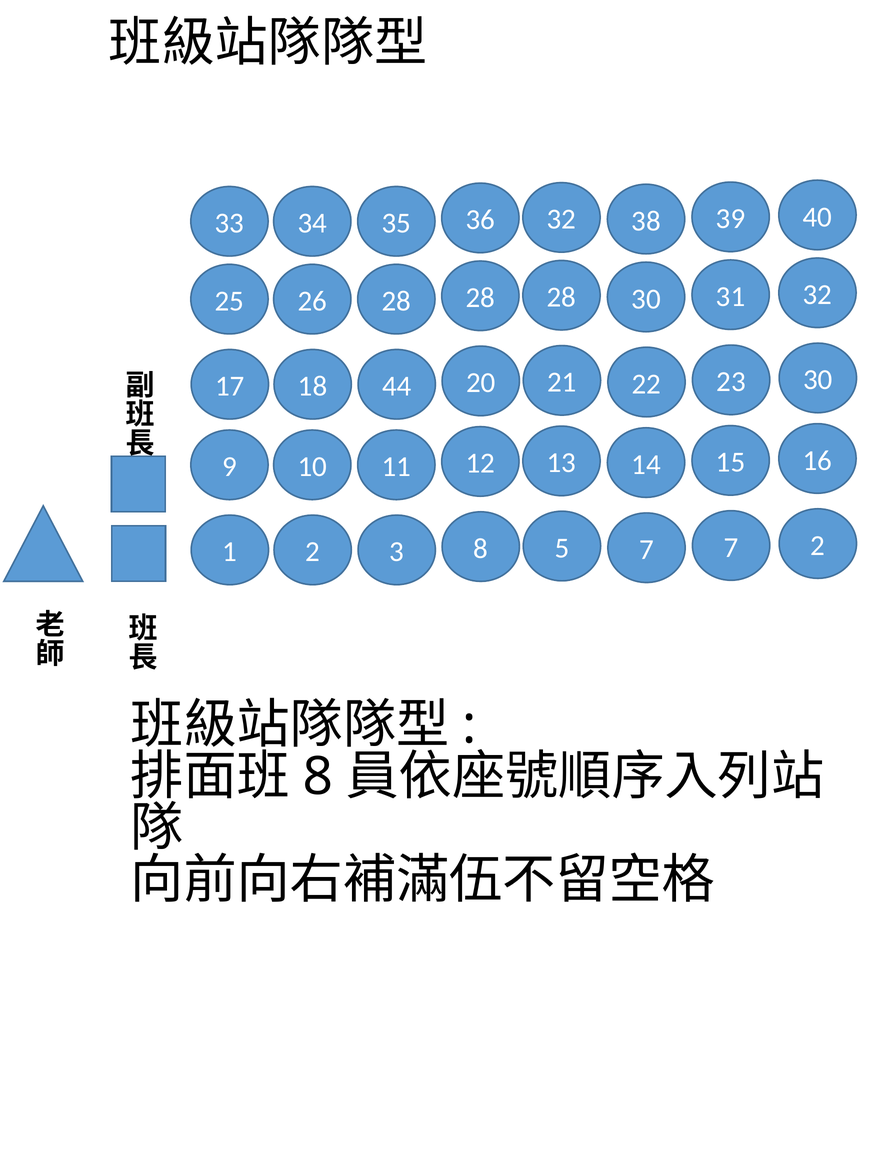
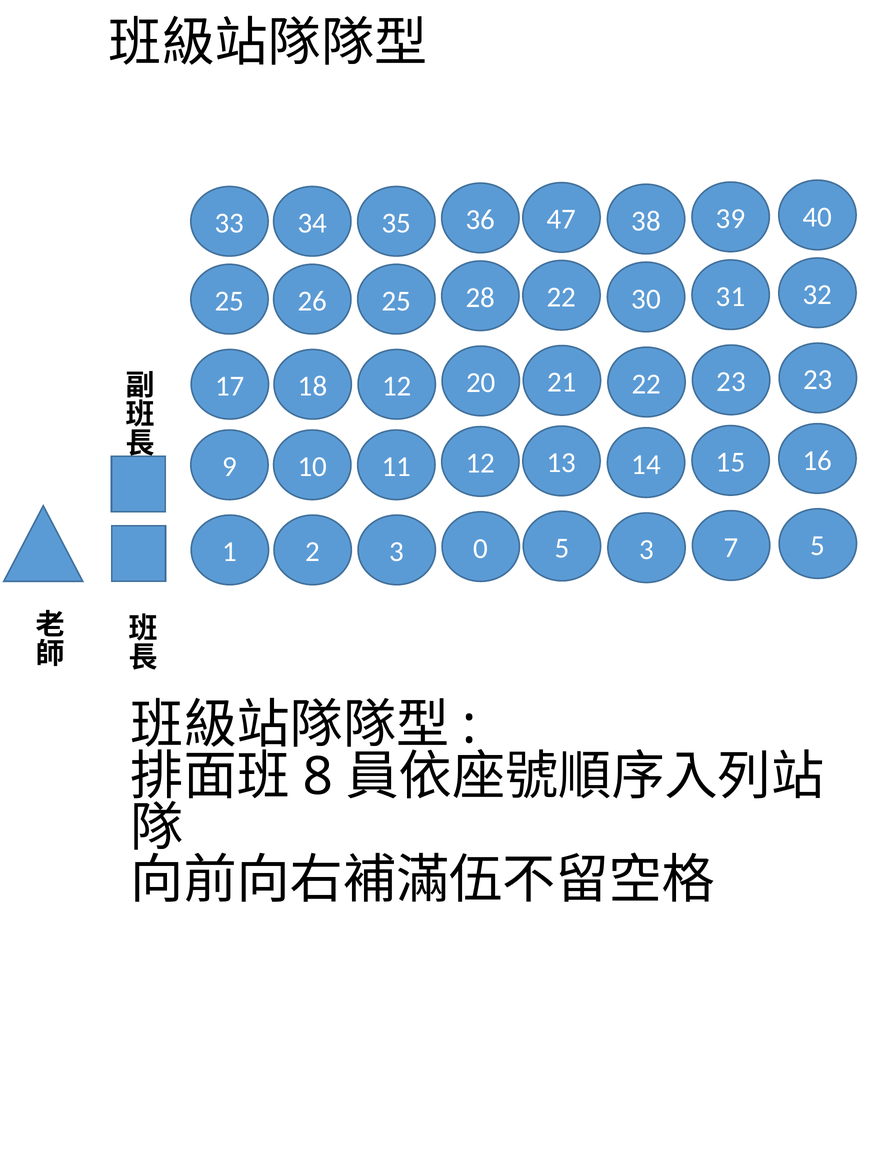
36 32: 32 -> 47 (561, 220)
26 28: 28 -> 25 (396, 301)
28: 28 -> 22 (561, 298)
18 44: 44 -> 12 (397, 387)
23 30: 30 -> 23 (818, 380)
3 8: 8 -> 0 (481, 549)
5 7: 7 -> 3 (646, 550)
7 2: 2 -> 5 (818, 546)
